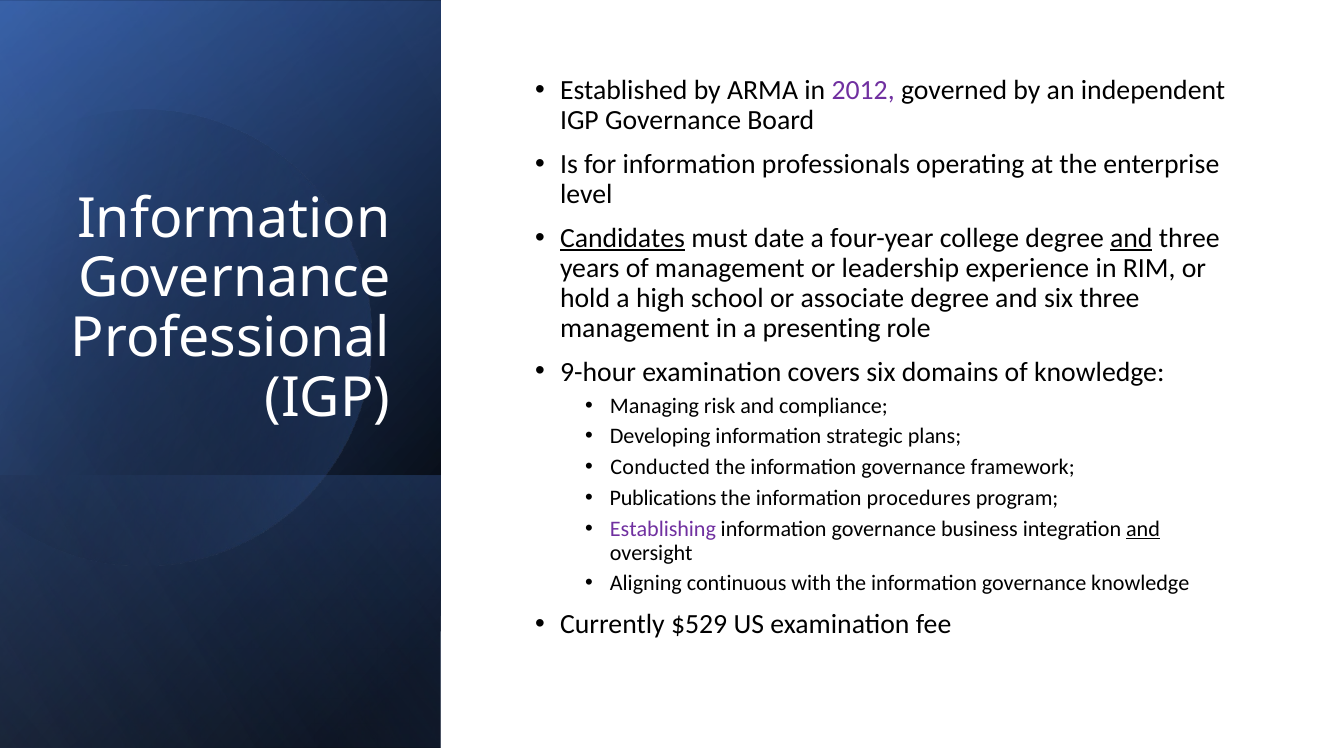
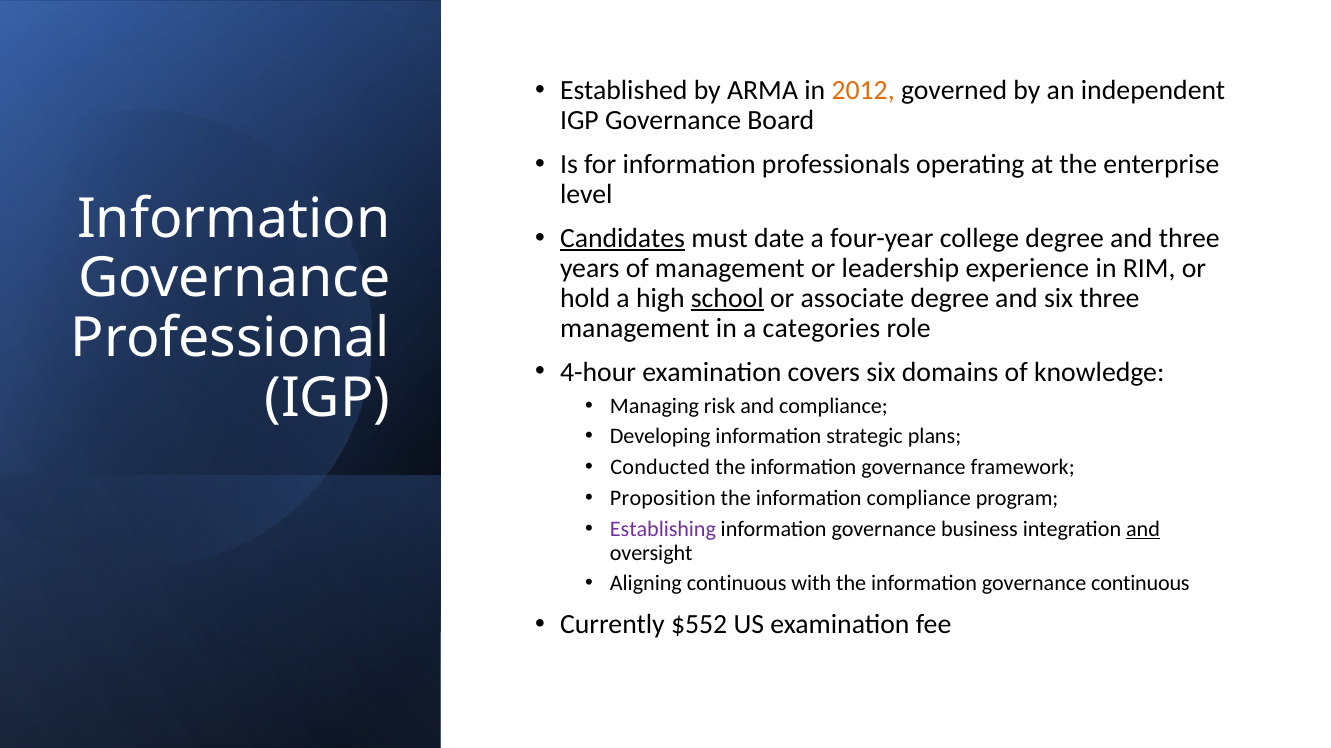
2012 colour: purple -> orange (863, 91)
and underline: present -> none (1131, 238)
school underline: none -> present (727, 298)
presenting: presenting -> categories (821, 328)
9-hour: 9-hour -> 4-hour (598, 372)
Publications: Publications -> Proposition (663, 499)
information procedures: procedures -> compliance (919, 499)
governance knowledge: knowledge -> continuous (1140, 584)
$529: $529 -> $552 (699, 625)
